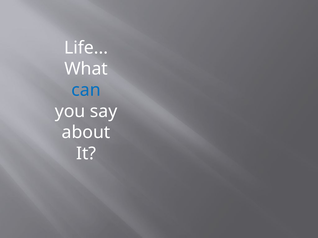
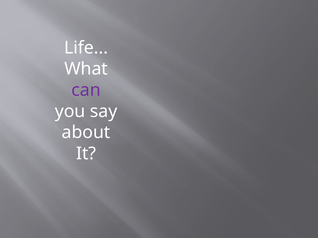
can colour: blue -> purple (86, 90)
